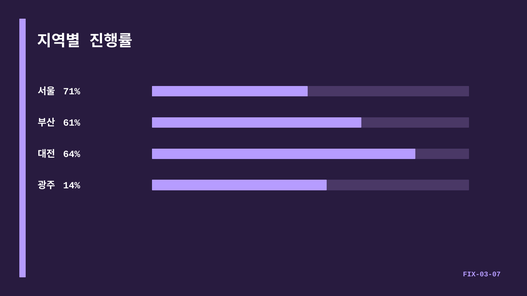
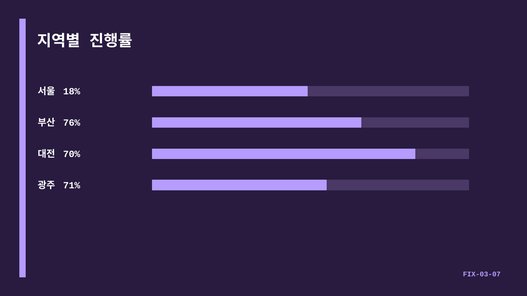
71%: 71% -> 18% (72, 92)
61%: 61% -> 76% (72, 123)
64%: 64% -> 70% (72, 154)
14%: 14% -> 71% (72, 185)
